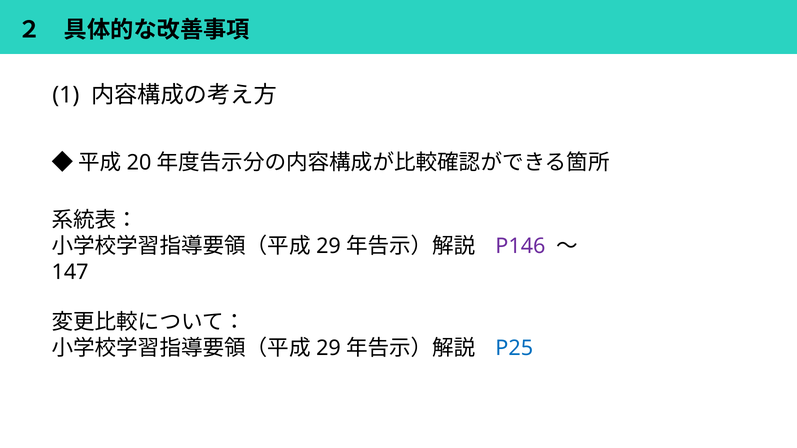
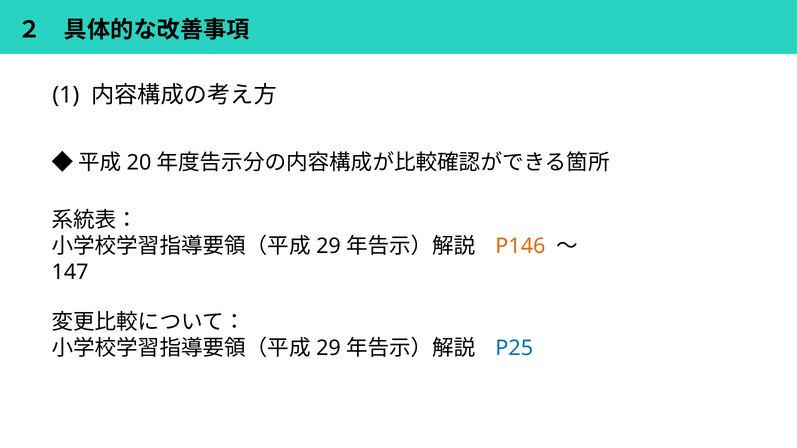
P146 colour: purple -> orange (520, 246)
